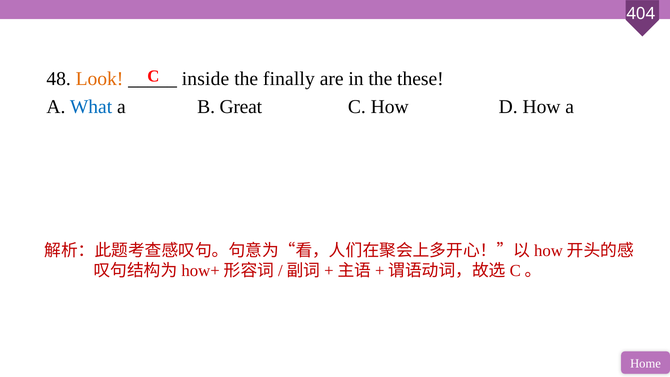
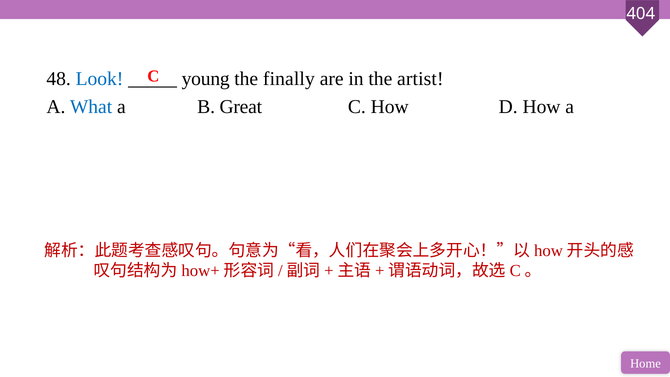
Look colour: orange -> blue (100, 79)
inside: inside -> young (206, 79)
these: these -> artist (420, 79)
